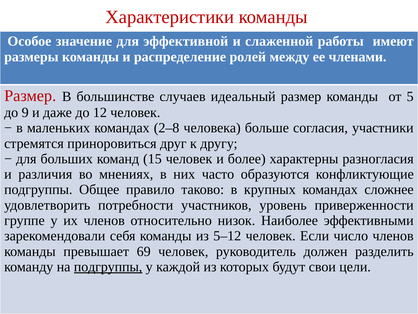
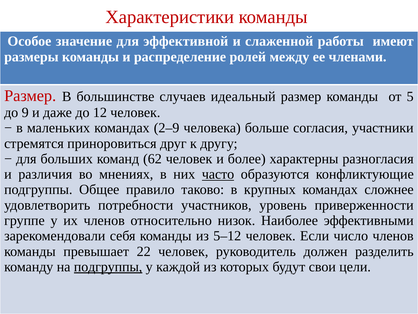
2–8: 2–8 -> 2–9 (167, 128)
15: 15 -> 62 (152, 159)
часто underline: none -> present (218, 174)
69: 69 -> 22 (144, 251)
